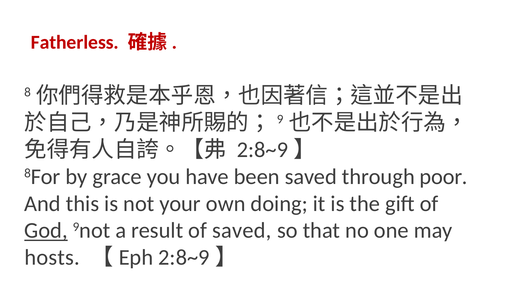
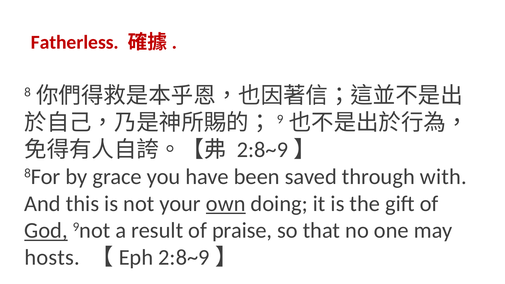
poor: poor -> with (443, 177)
own underline: none -> present (226, 204)
of saved: saved -> praise (242, 231)
